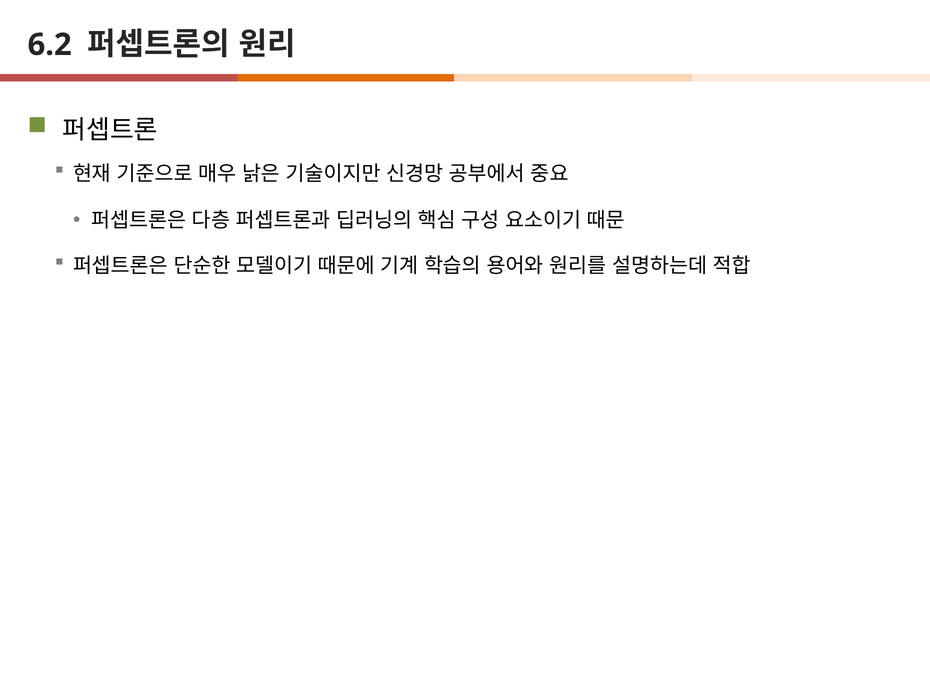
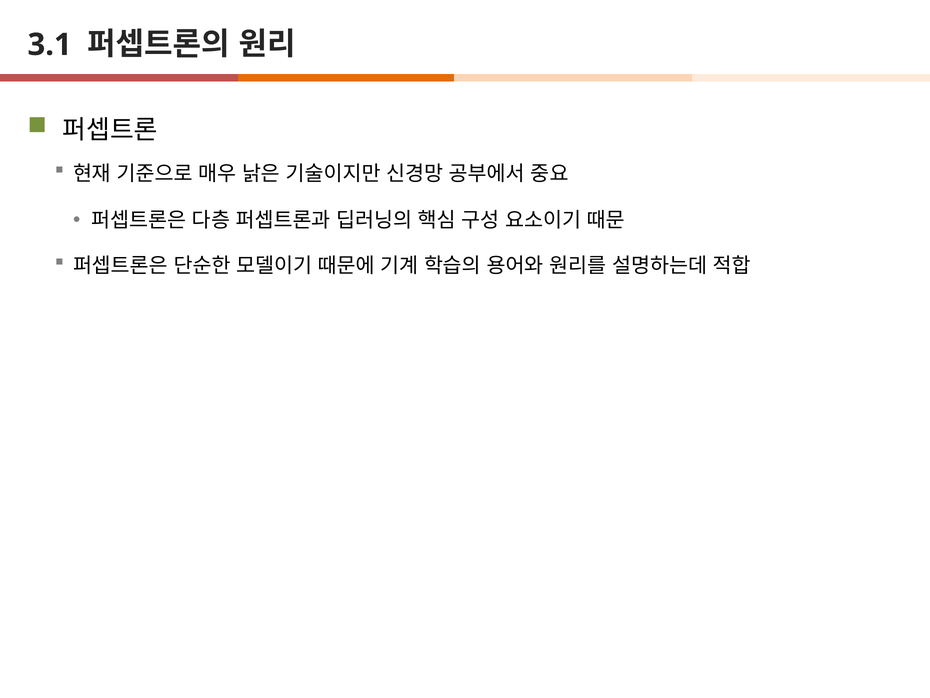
6.2: 6.2 -> 3.1 (50, 45)
